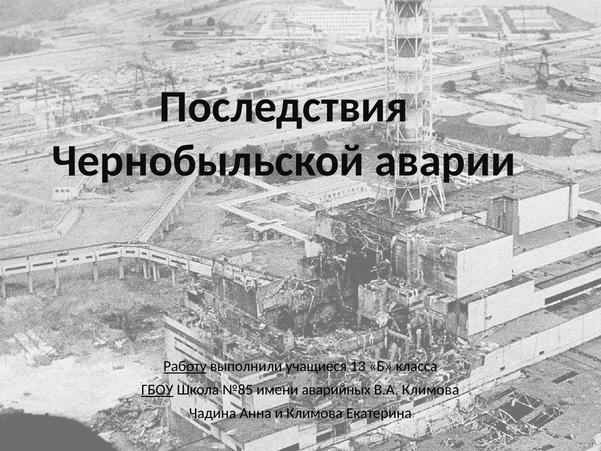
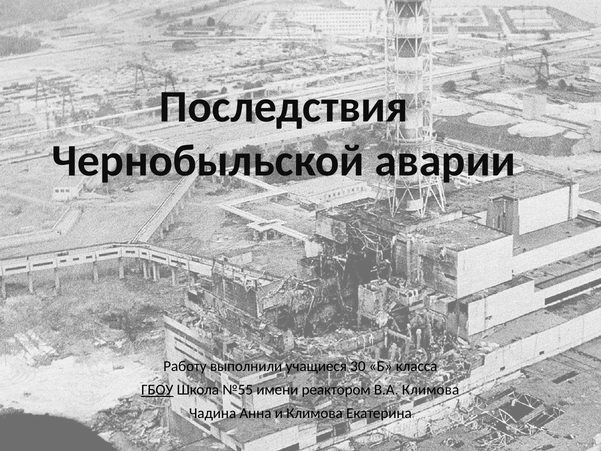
Работу underline: present -> none (185, 366)
13: 13 -> 30 (358, 366)
№85: №85 -> №55 (238, 390)
аварийных: аварийных -> реактором (336, 390)
